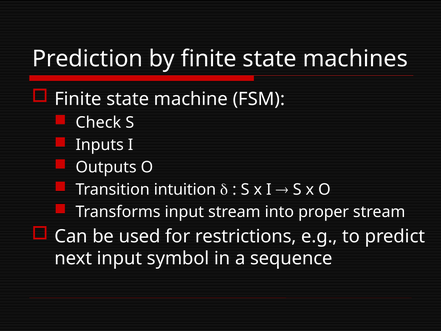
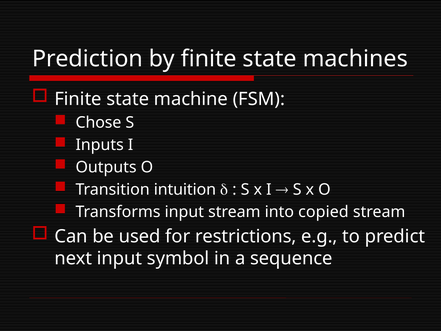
Check: Check -> Chose (98, 123)
proper: proper -> copied (323, 212)
